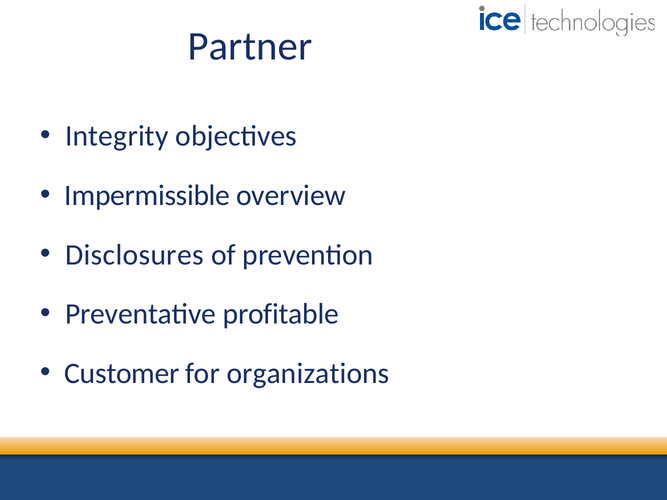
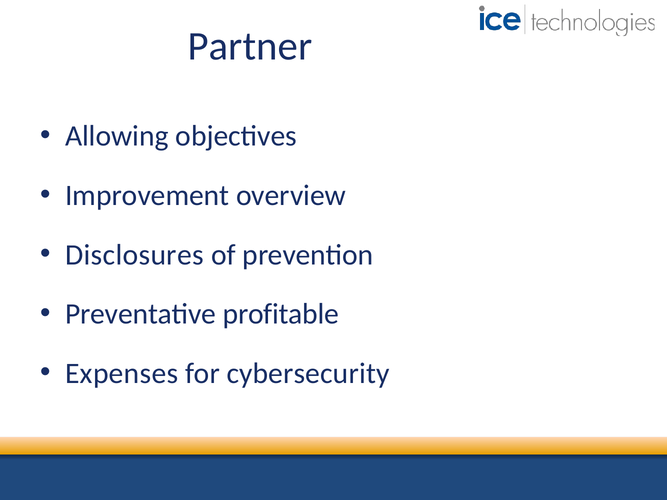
Integrity: Integrity -> Allowing (117, 136)
Impermissible: Impermissible -> Improvement (147, 196)
Customer: Customer -> Expenses (122, 373)
organizations: organizations -> cybersecurity (308, 373)
